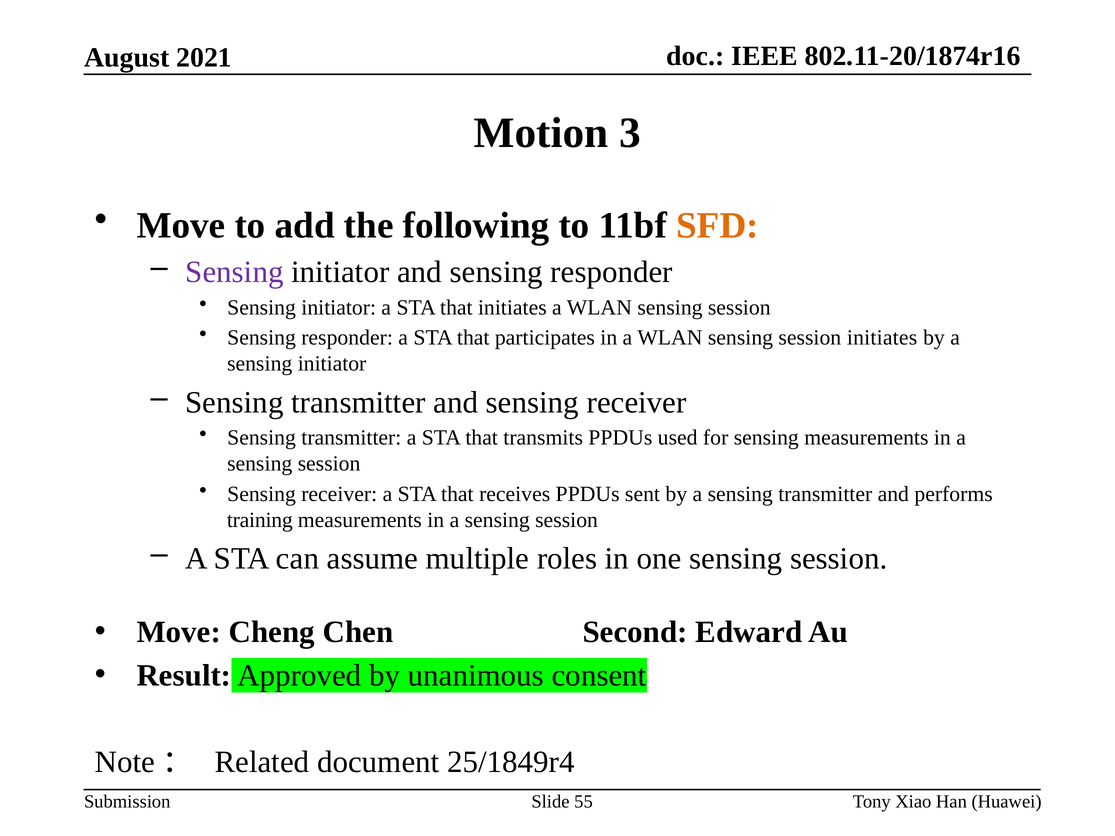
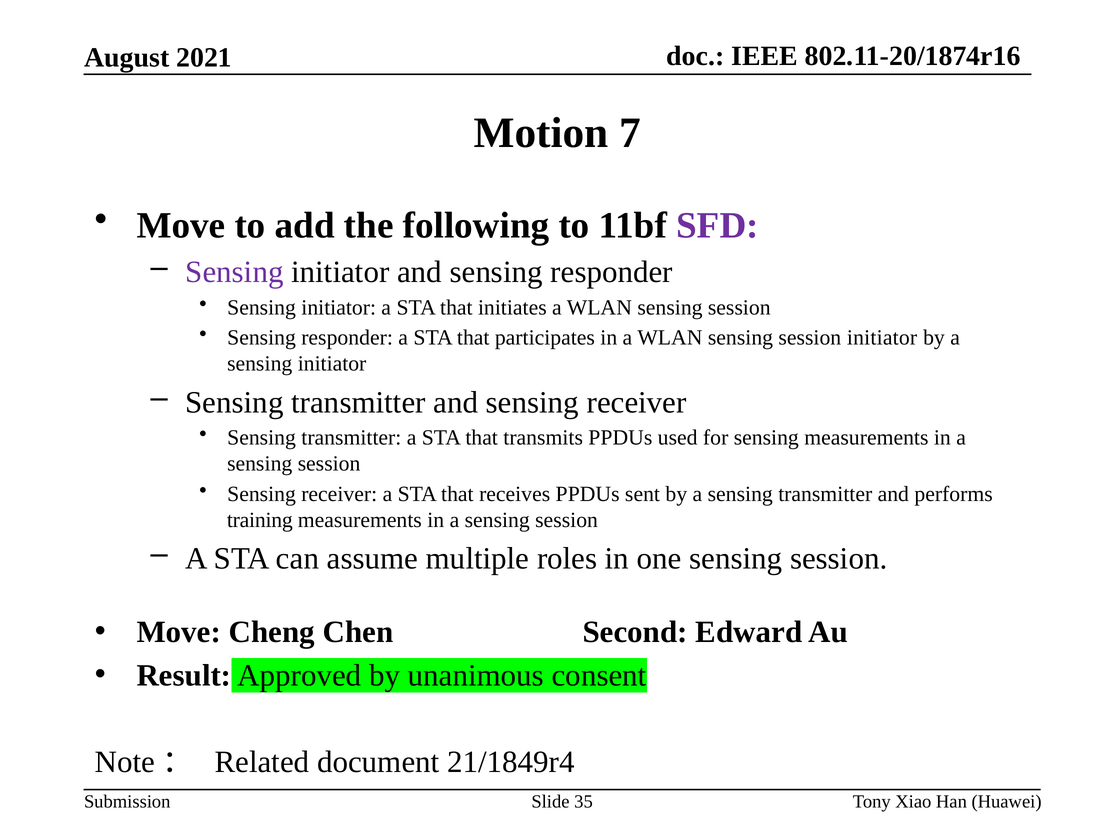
3: 3 -> 7 (630, 133)
SFD colour: orange -> purple (718, 226)
session initiates: initiates -> initiator (882, 338)
25/1849r4: 25/1849r4 -> 21/1849r4 (511, 762)
55: 55 -> 35 (584, 802)
